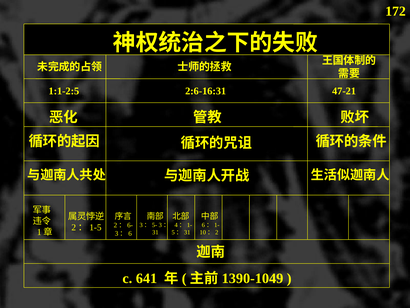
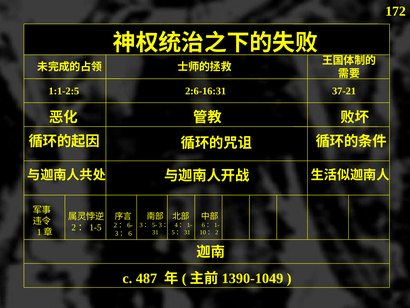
47-21: 47-21 -> 37-21 (344, 91)
641: 641 -> 487 (147, 278)
